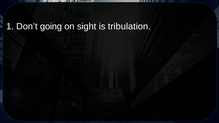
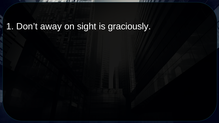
going: going -> away (51, 27)
tribulation: tribulation -> graciously (129, 27)
